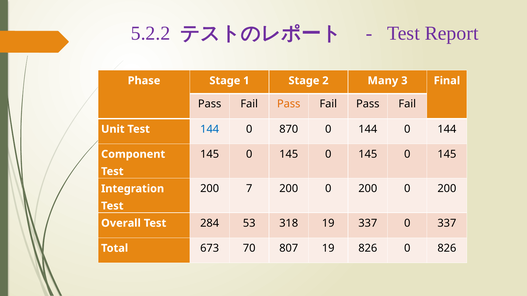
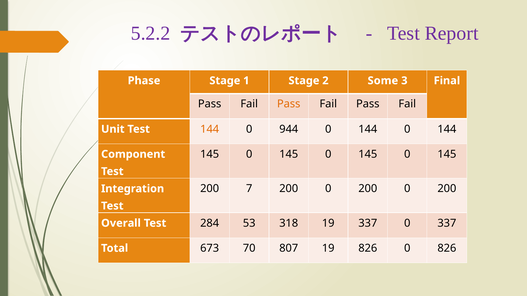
Many: Many -> Some (383, 81)
144 colour: blue -> orange (210, 129)
870: 870 -> 944 (289, 129)
